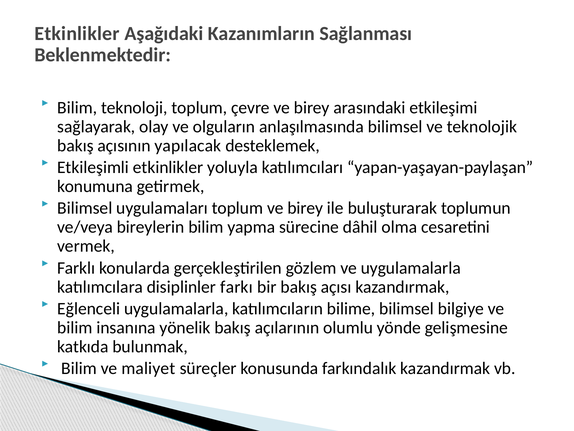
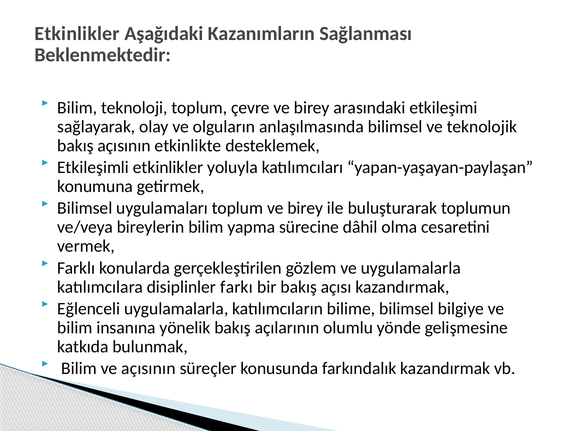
yapılacak: yapılacak -> etkinlikte (188, 145)
ve maliyet: maliyet -> açısının (148, 368)
